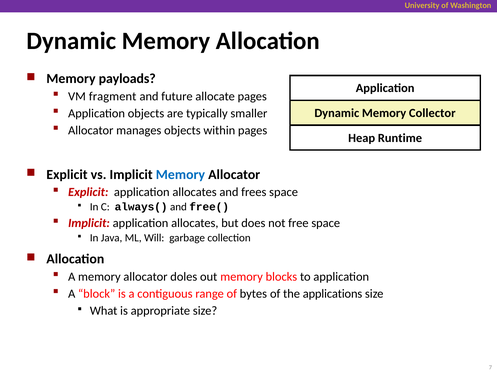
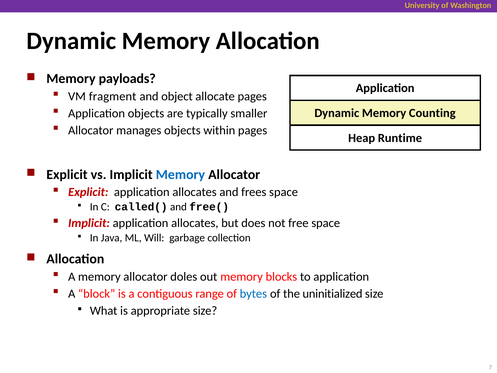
future: future -> object (177, 96)
Collector: Collector -> Counting (432, 113)
always(: always( -> called( (141, 207)
bytes colour: black -> blue (253, 293)
applications: applications -> uninitialized (333, 293)
